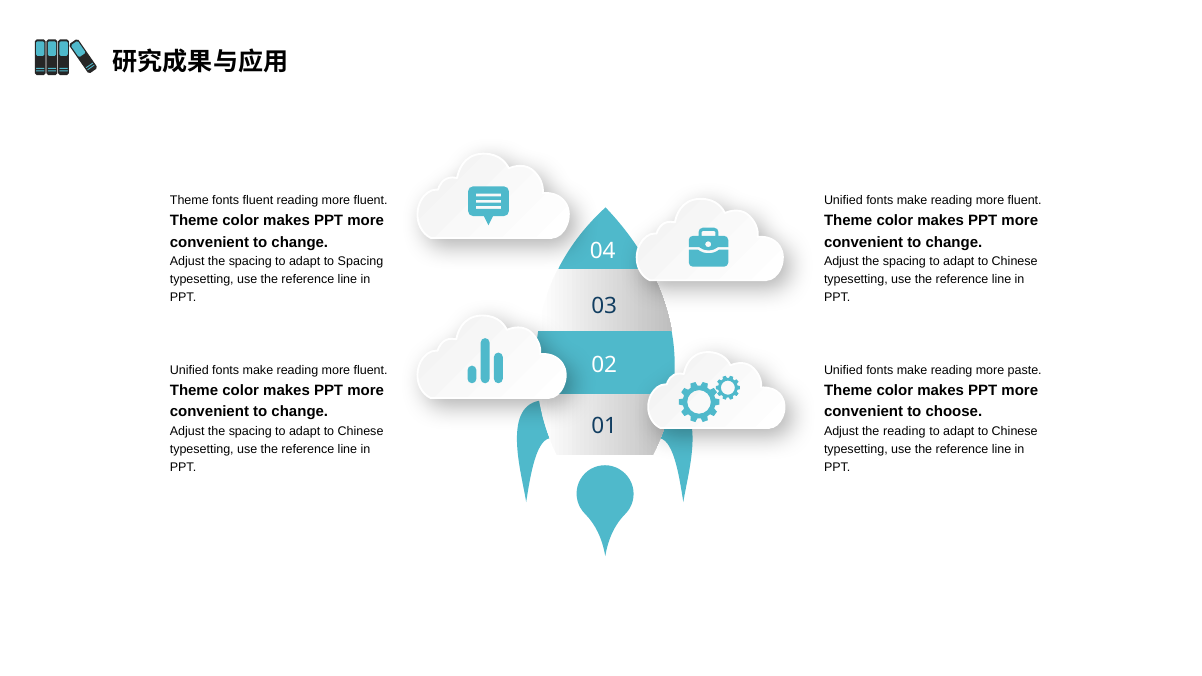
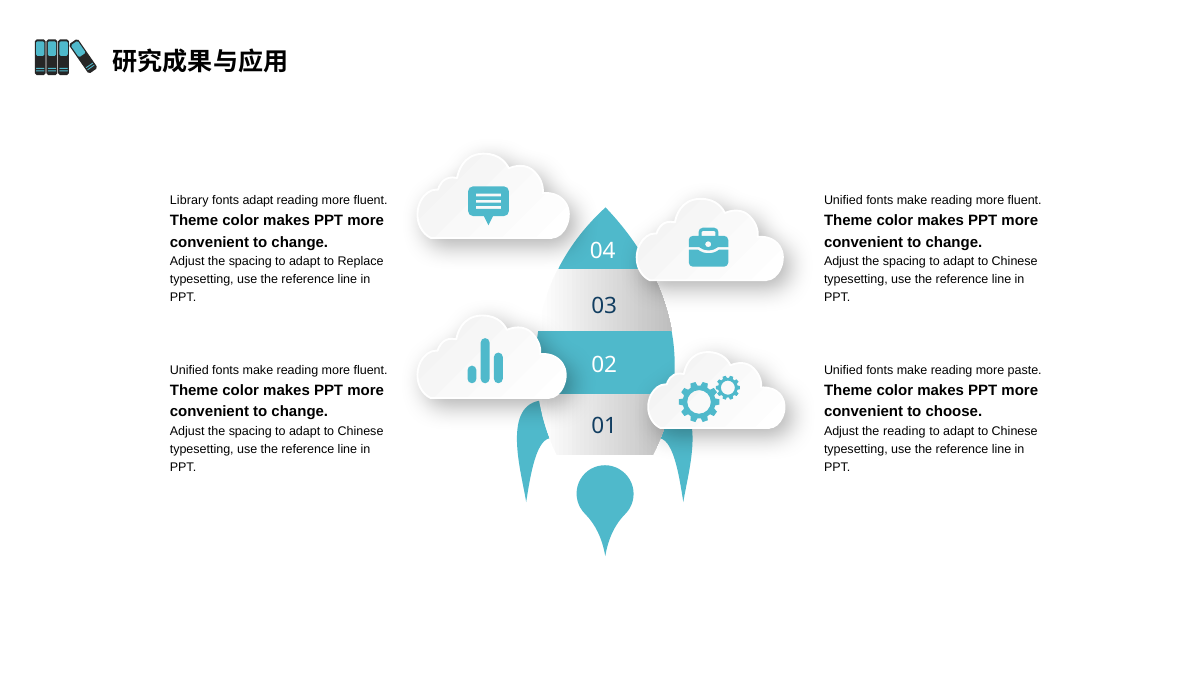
Theme: Theme -> Library (189, 200)
fonts fluent: fluent -> adapt (258, 200)
to Spacing: Spacing -> Replace (361, 262)
